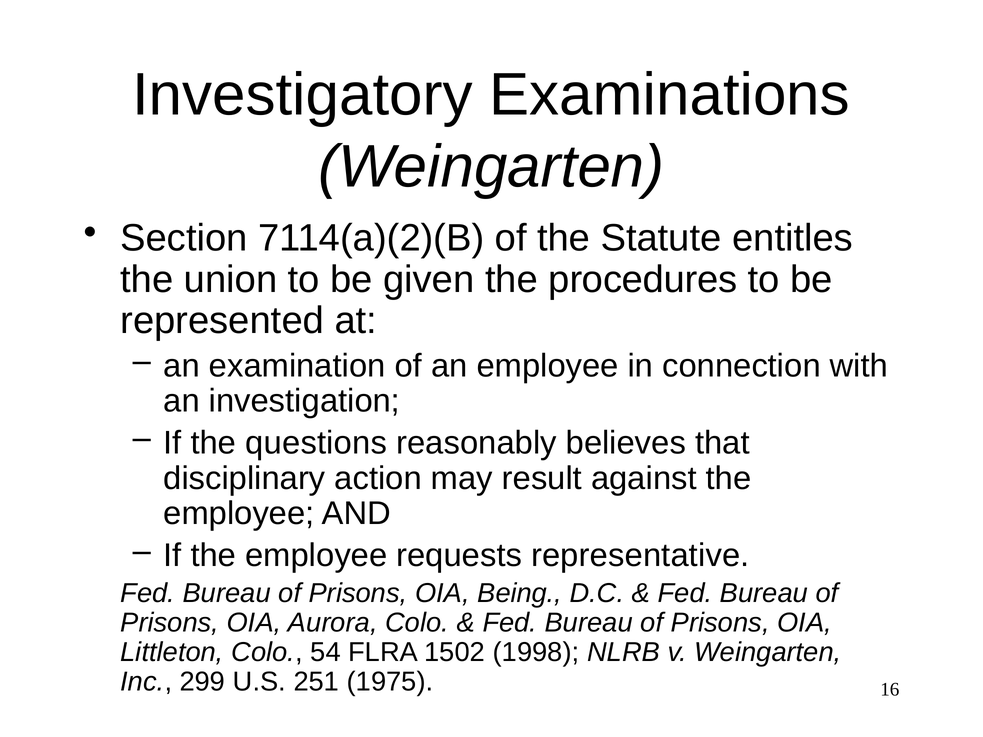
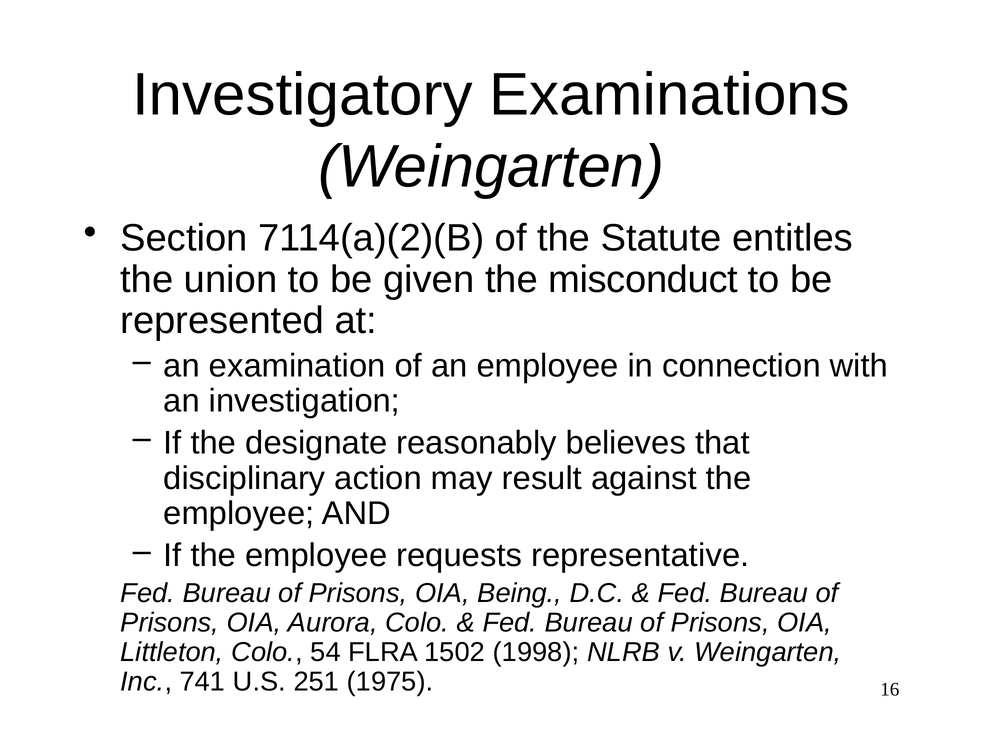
procedures: procedures -> misconduct (643, 280)
questions: questions -> designate (316, 443)
299: 299 -> 741 (202, 682)
